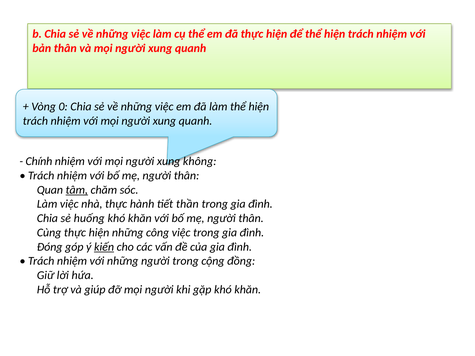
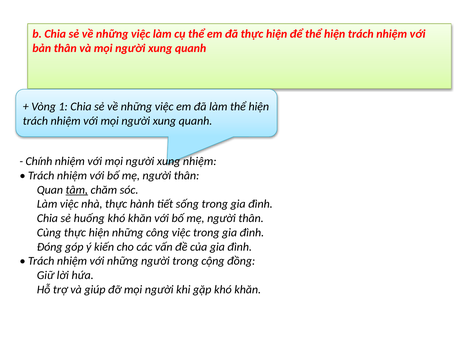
0: 0 -> 1 (63, 107)
xung không: không -> nhiệm (200, 161)
thần: thần -> sống (187, 204)
kiến underline: present -> none (104, 247)
